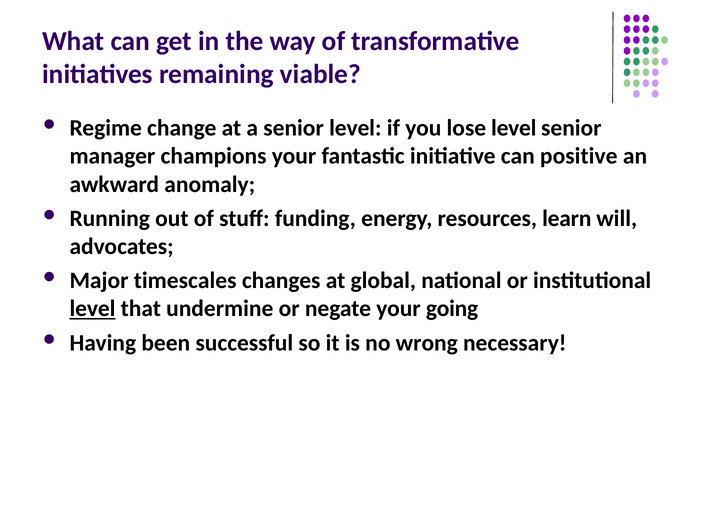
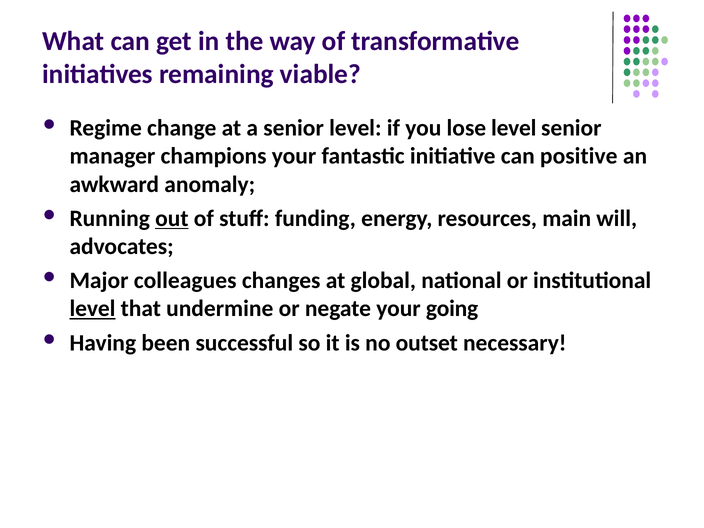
out underline: none -> present (172, 218)
learn: learn -> main (567, 218)
timescales: timescales -> colleagues (185, 281)
wrong: wrong -> outset (427, 343)
